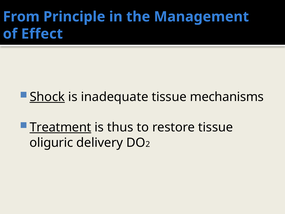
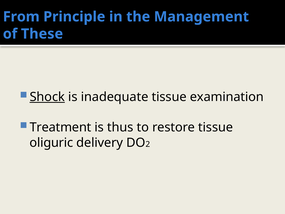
Effect: Effect -> These (42, 34)
mechanisms: mechanisms -> examination (227, 97)
Treatment underline: present -> none (60, 127)
